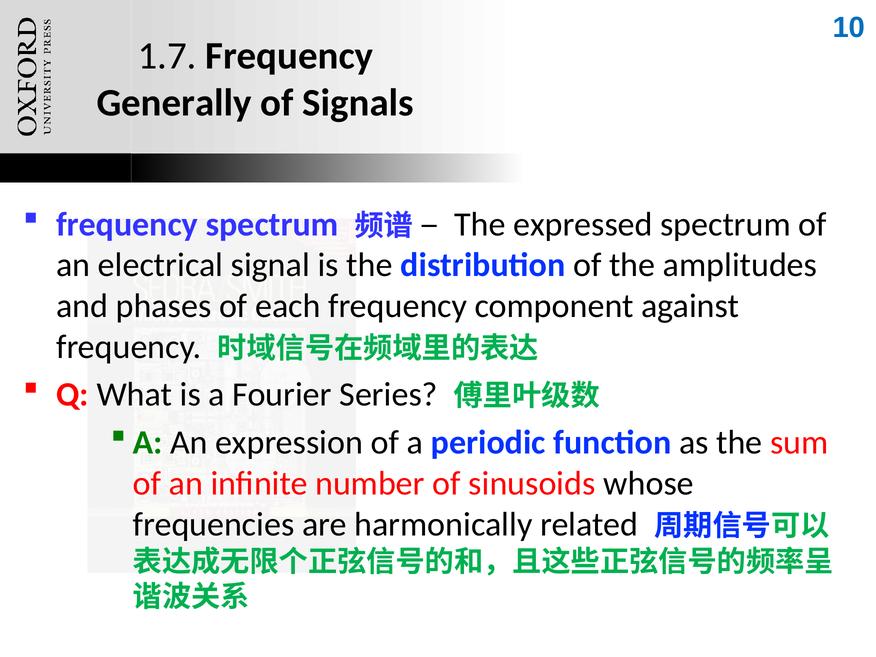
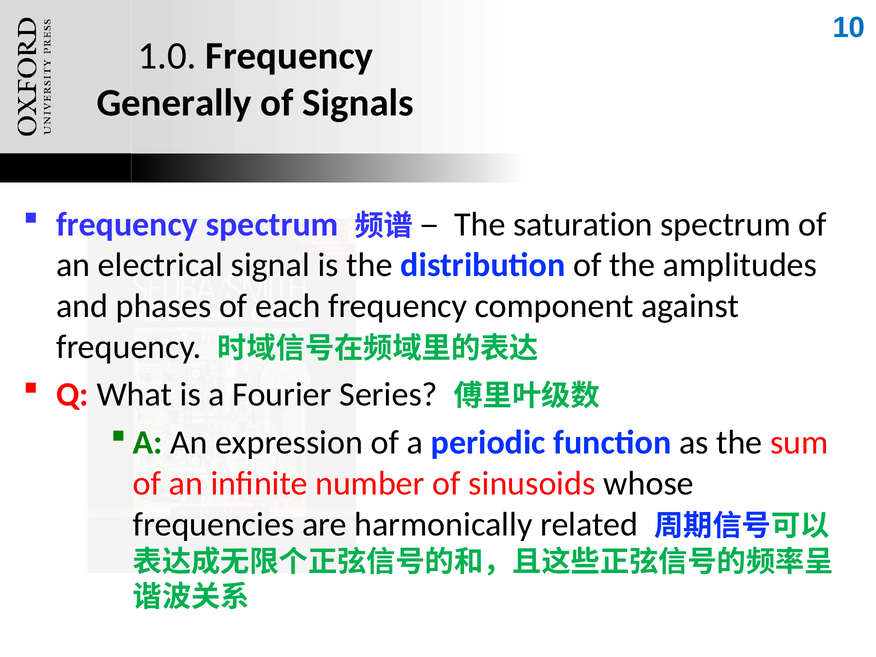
1.7: 1.7 -> 1.0 (167, 56)
expressed: expressed -> saturation (583, 224)
